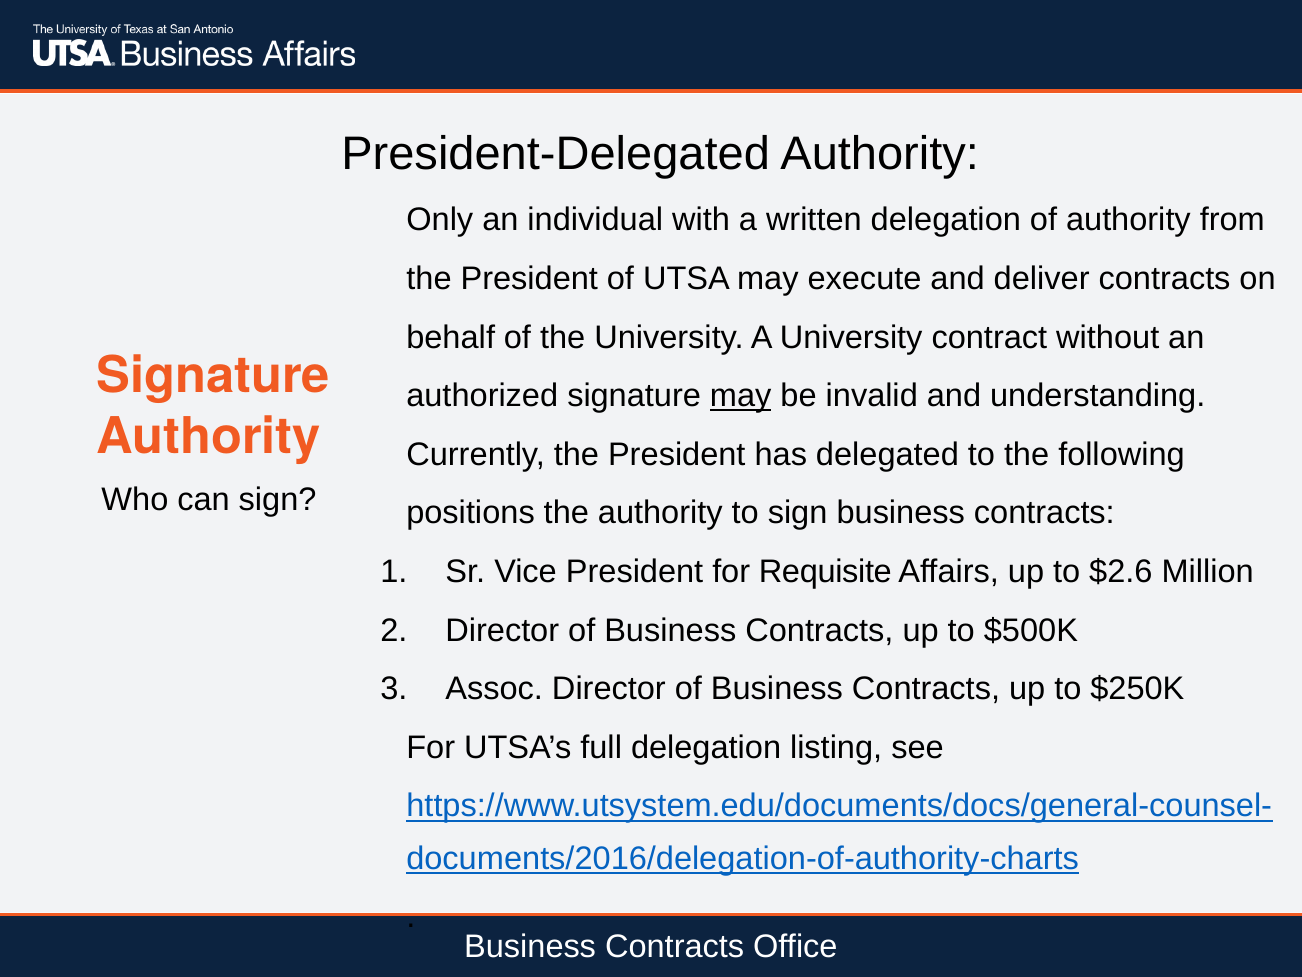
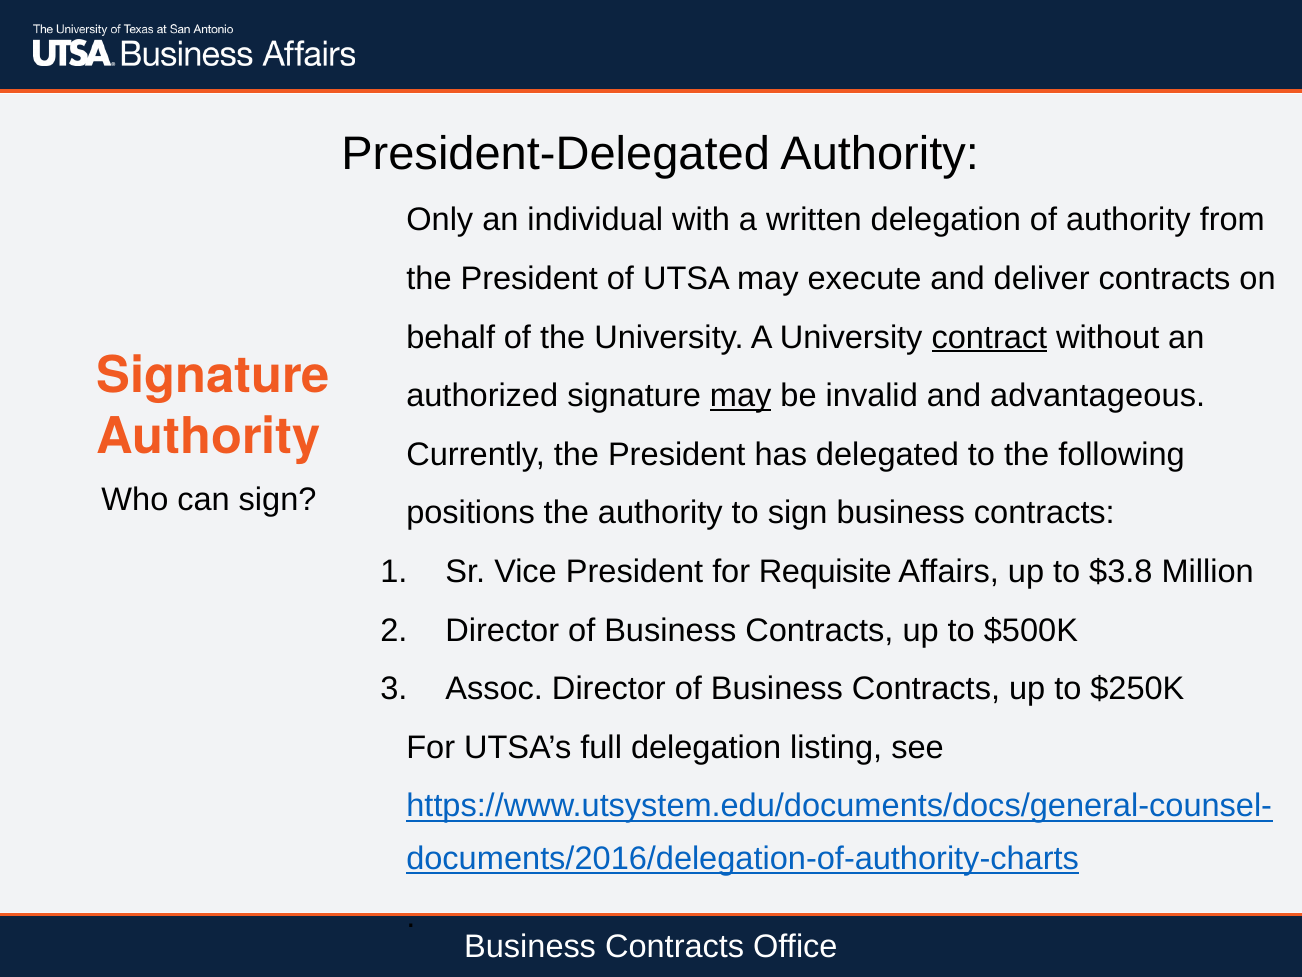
contract underline: none -> present (989, 337)
understanding: understanding -> advantageous (1098, 396)
$2.6: $2.6 -> $3.8 (1121, 571)
